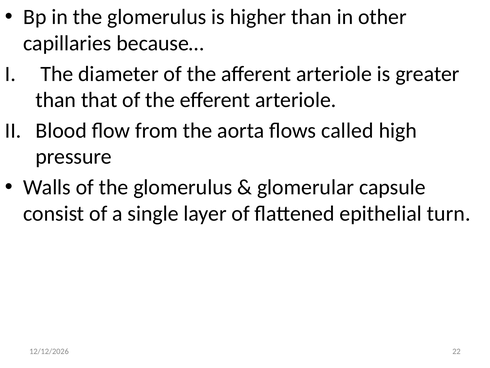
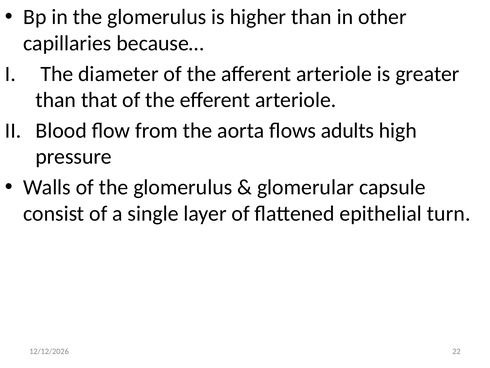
called: called -> adults (347, 130)
